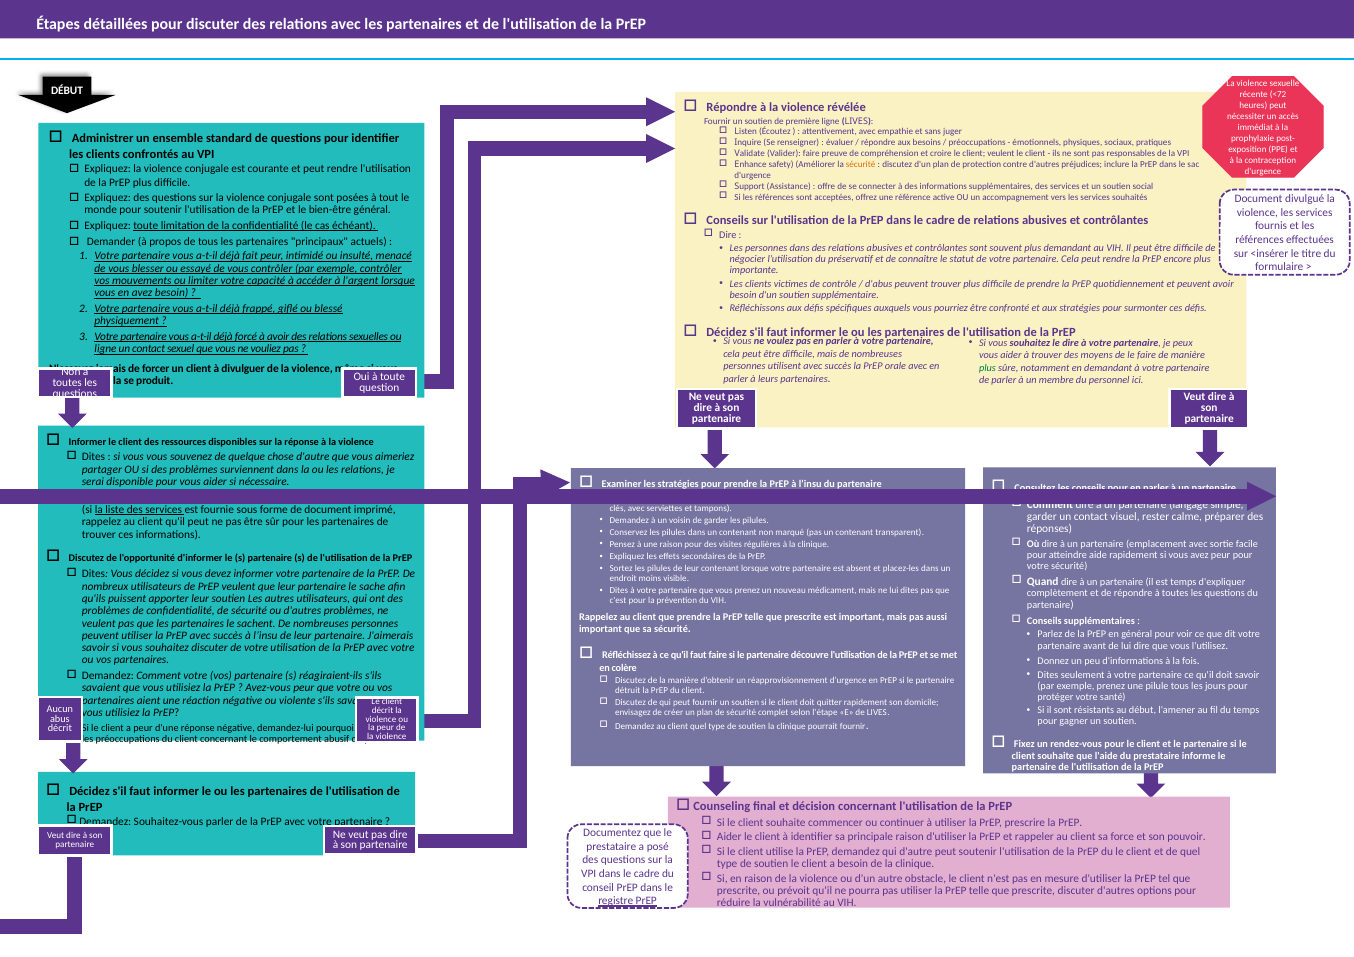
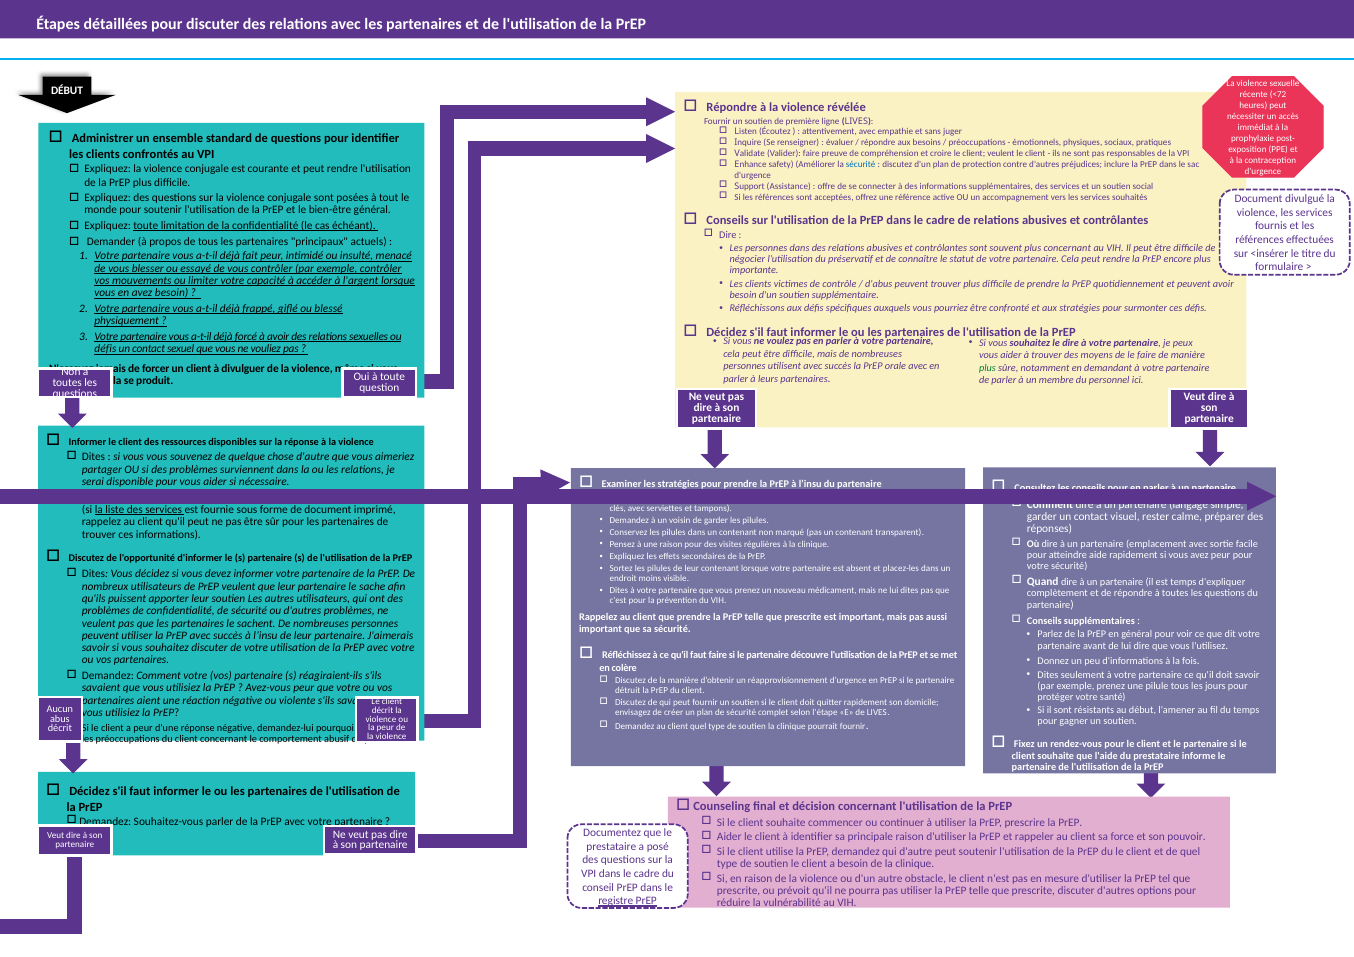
sécurité colour: orange -> blue (861, 165)
plus demandant: demandant -> concernant (1067, 248)
ligne: ligne -> défis (105, 349)
